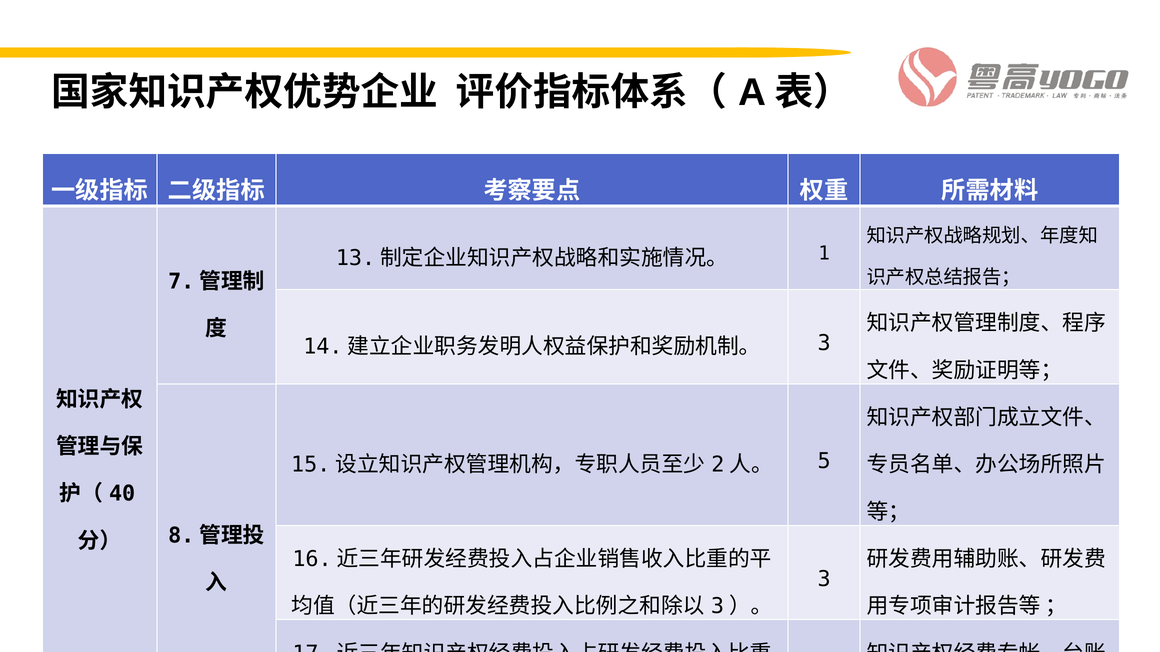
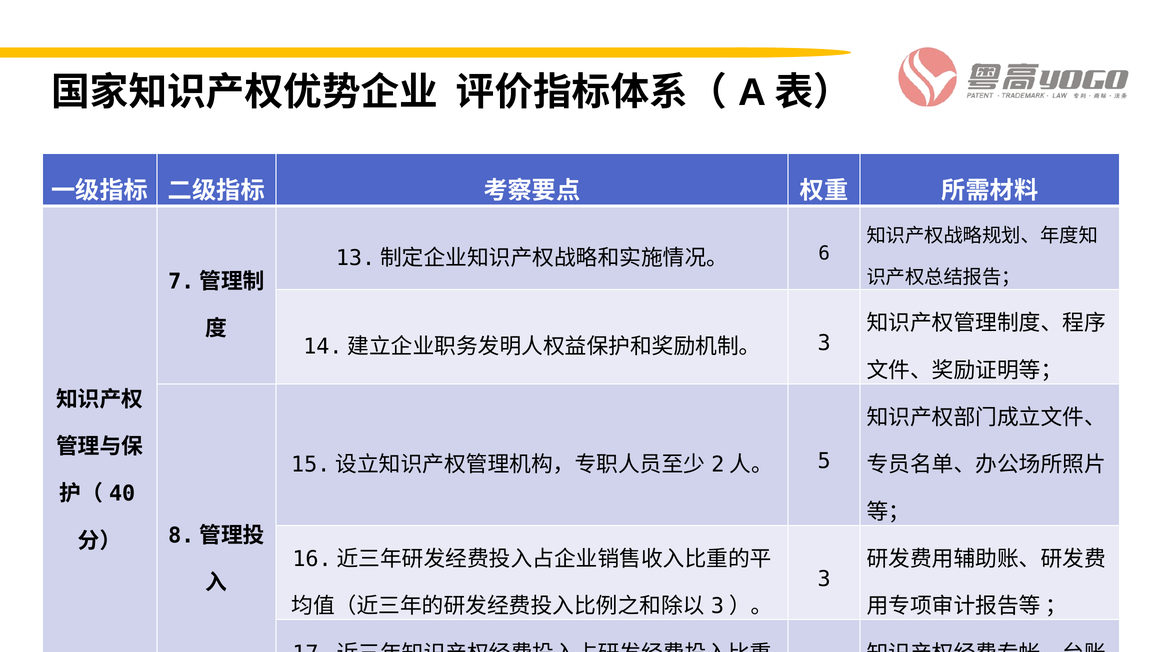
1: 1 -> 6 (824, 254)
